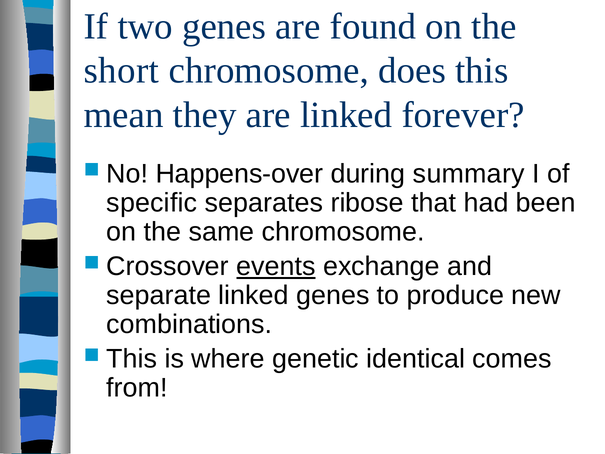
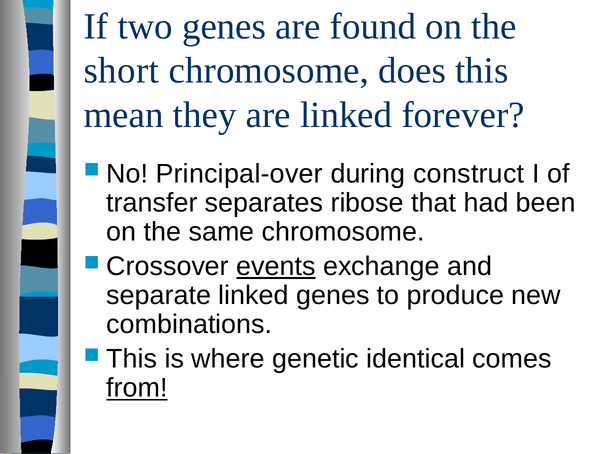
Happens-over: Happens-over -> Principal-over (239, 174)
summary: summary -> construct (469, 174)
specific: specific -> transfer (152, 203)
from underline: none -> present (137, 388)
